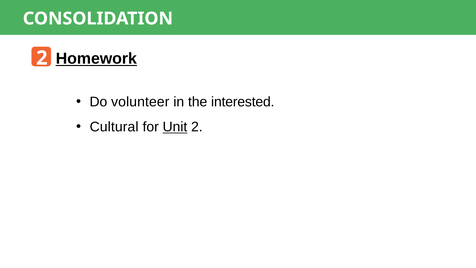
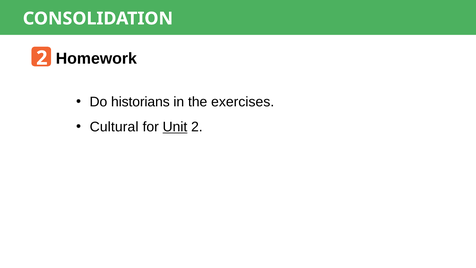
Homework underline: present -> none (96, 59)
volunteer: volunteer -> historians (140, 102)
interested: interested -> exercises (243, 102)
